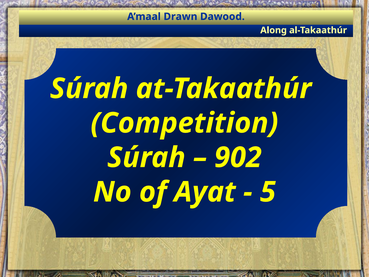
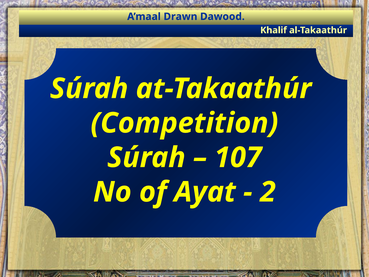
Along: Along -> Khalif (274, 30)
902: 902 -> 107 (238, 157)
5: 5 -> 2 (268, 192)
